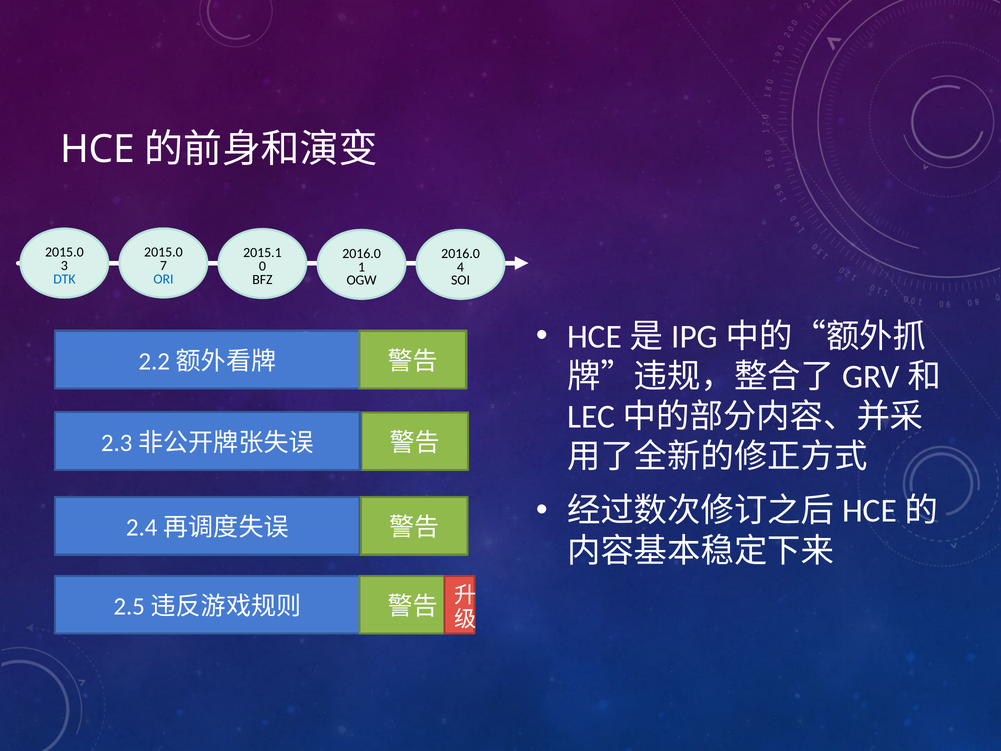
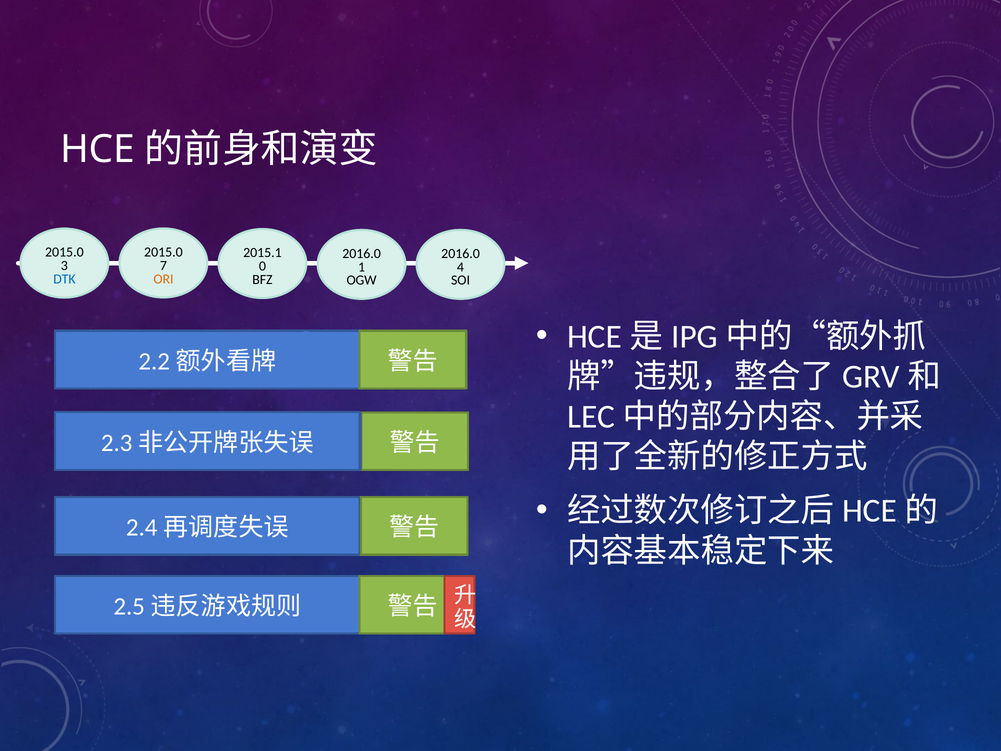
ORI colour: blue -> orange (163, 279)
